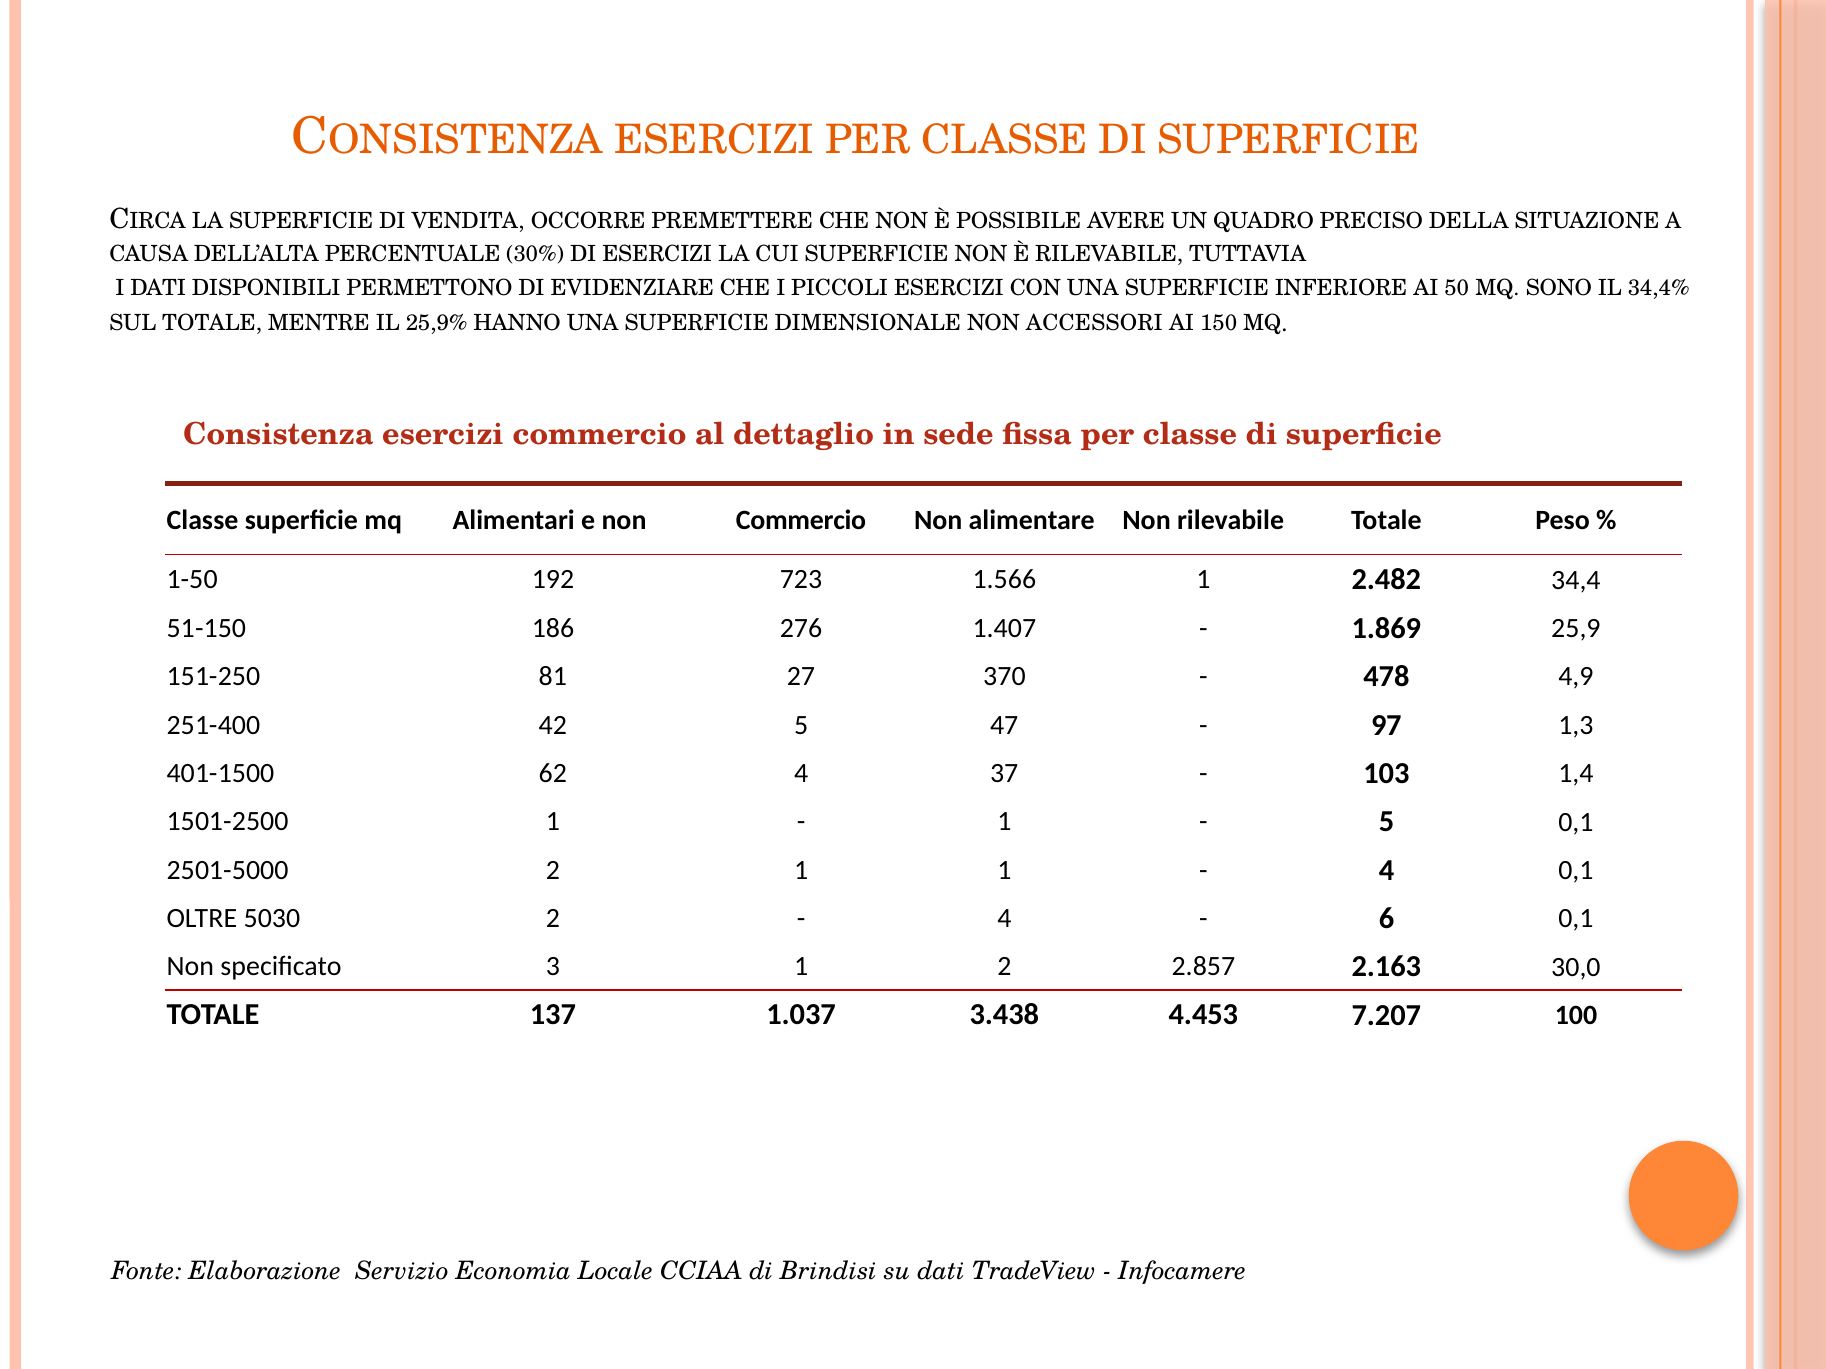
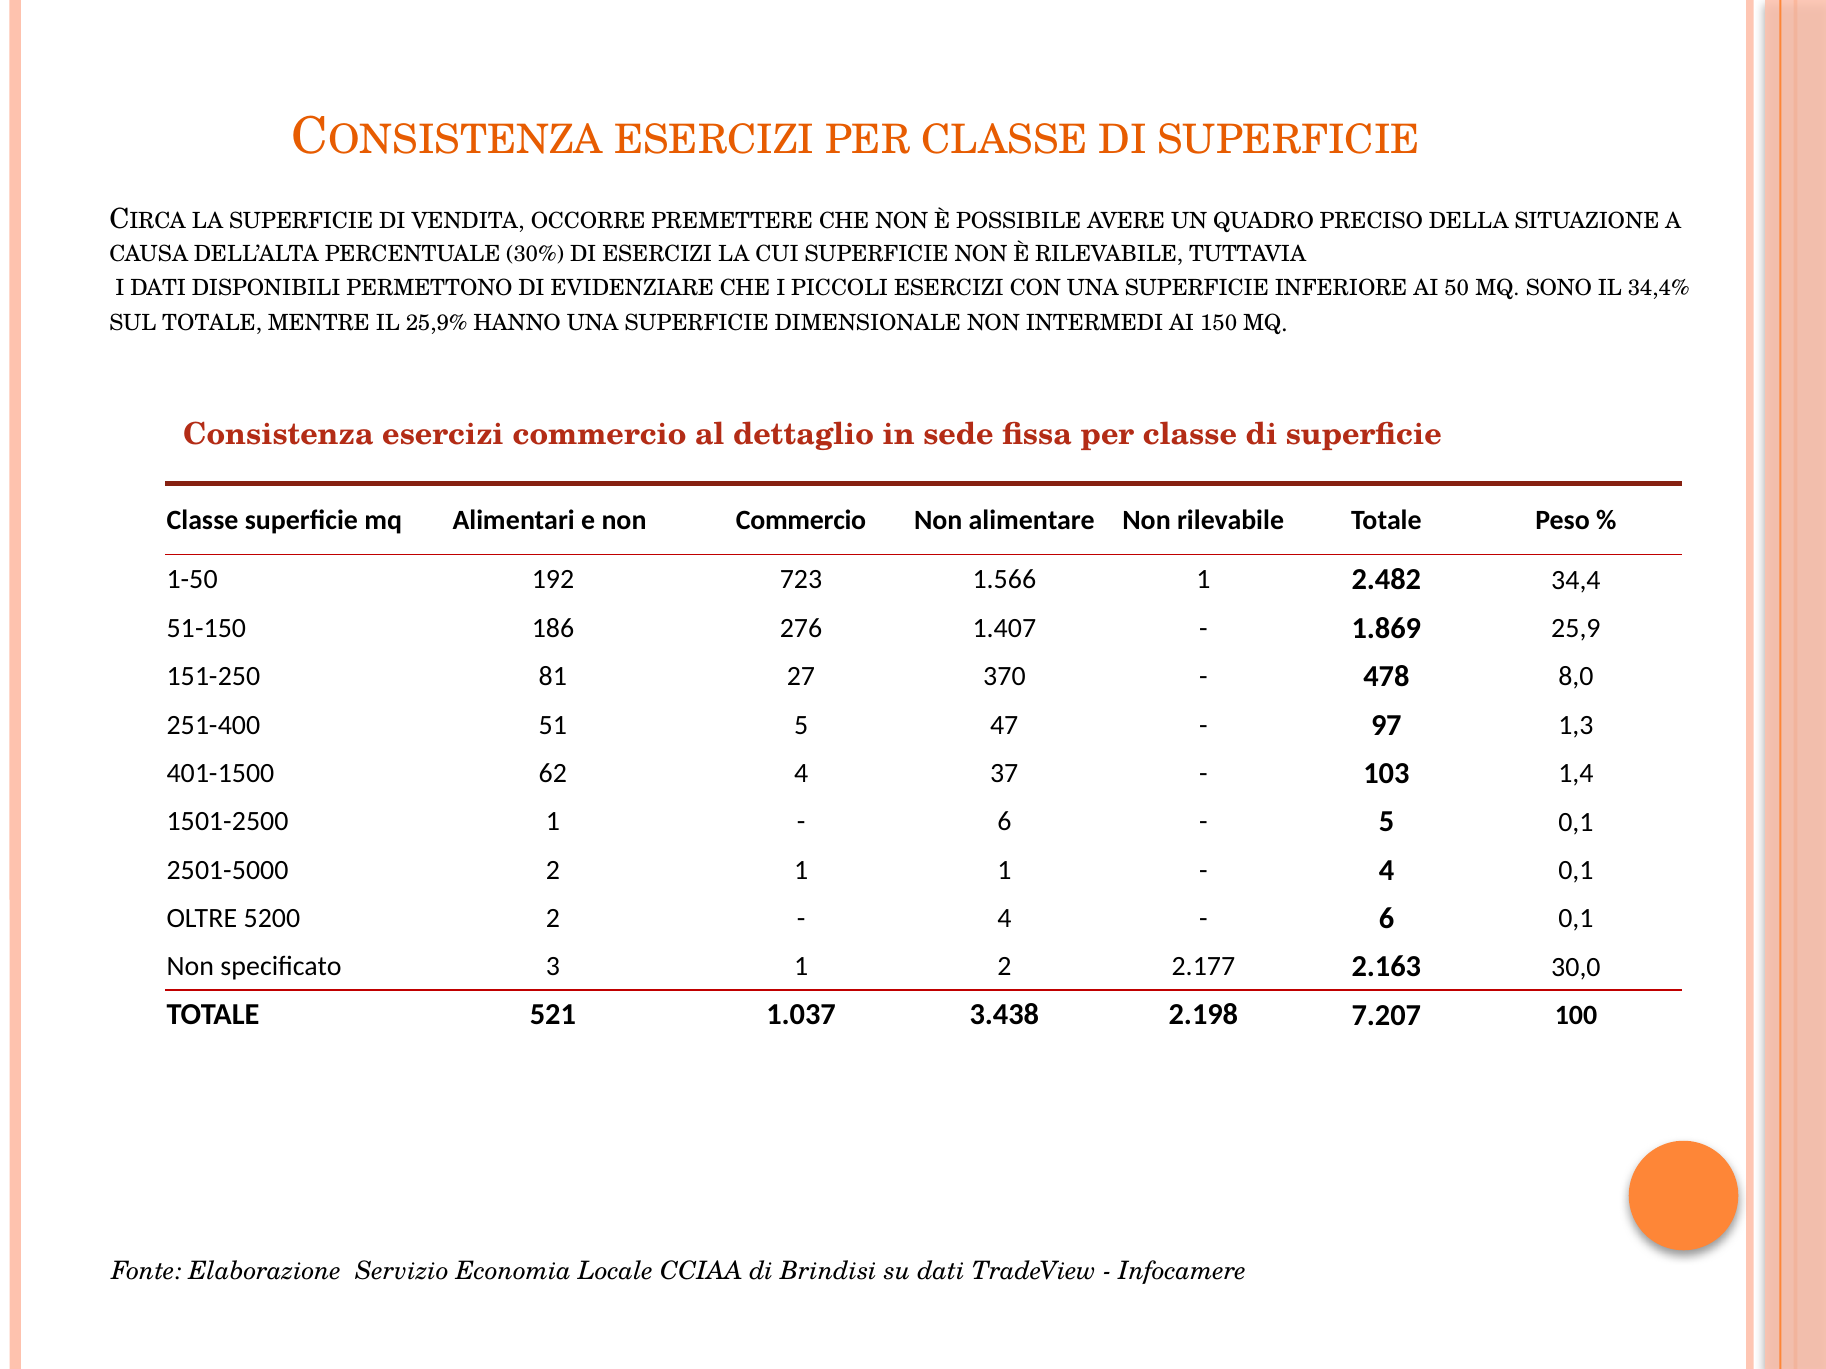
ACCESSORI: ACCESSORI -> INTERMEDI (1095, 324)
4,9: 4,9 -> 8,0 (1576, 677)
42: 42 -> 51 (553, 725)
1: 1 -> 6 (1004, 822)
5030: 5030 -> 5200 (272, 919)
2.857: 2.857 -> 2.177 (1203, 967)
137: 137 -> 521 (553, 1015)
4.453: 4.453 -> 2.198 (1203, 1015)
